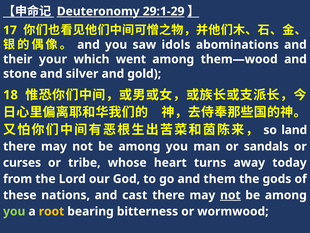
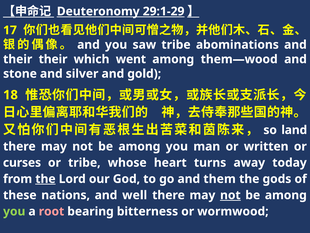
saw idols: idols -> tribe (176, 45)
their your: your -> their (53, 59)
sandals: sandals -> written (266, 146)
the underline: none -> present (45, 179)
cast: cast -> well (135, 195)
root colour: yellow -> pink (51, 211)
